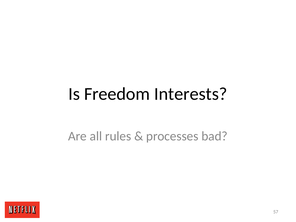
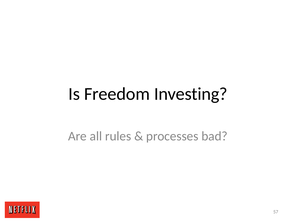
Interests: Interests -> Investing (191, 94)
